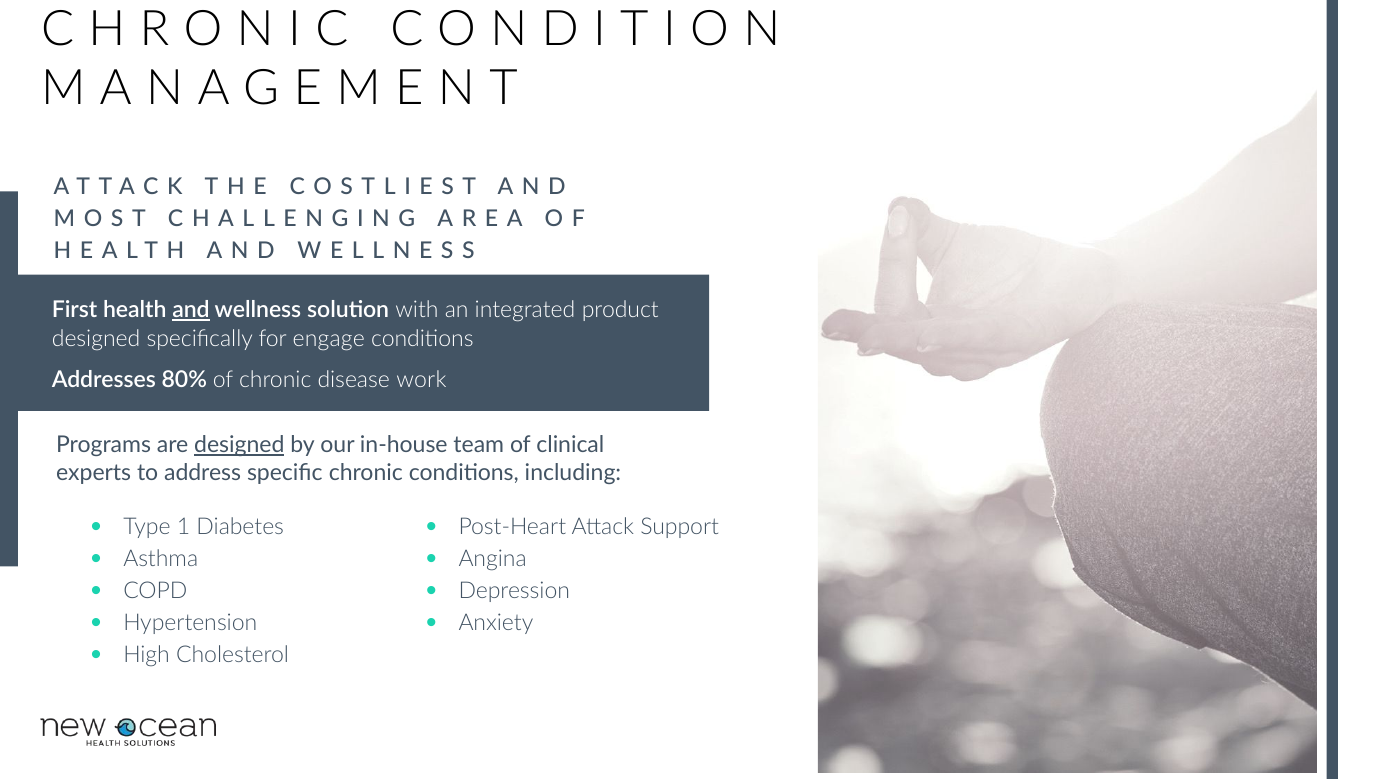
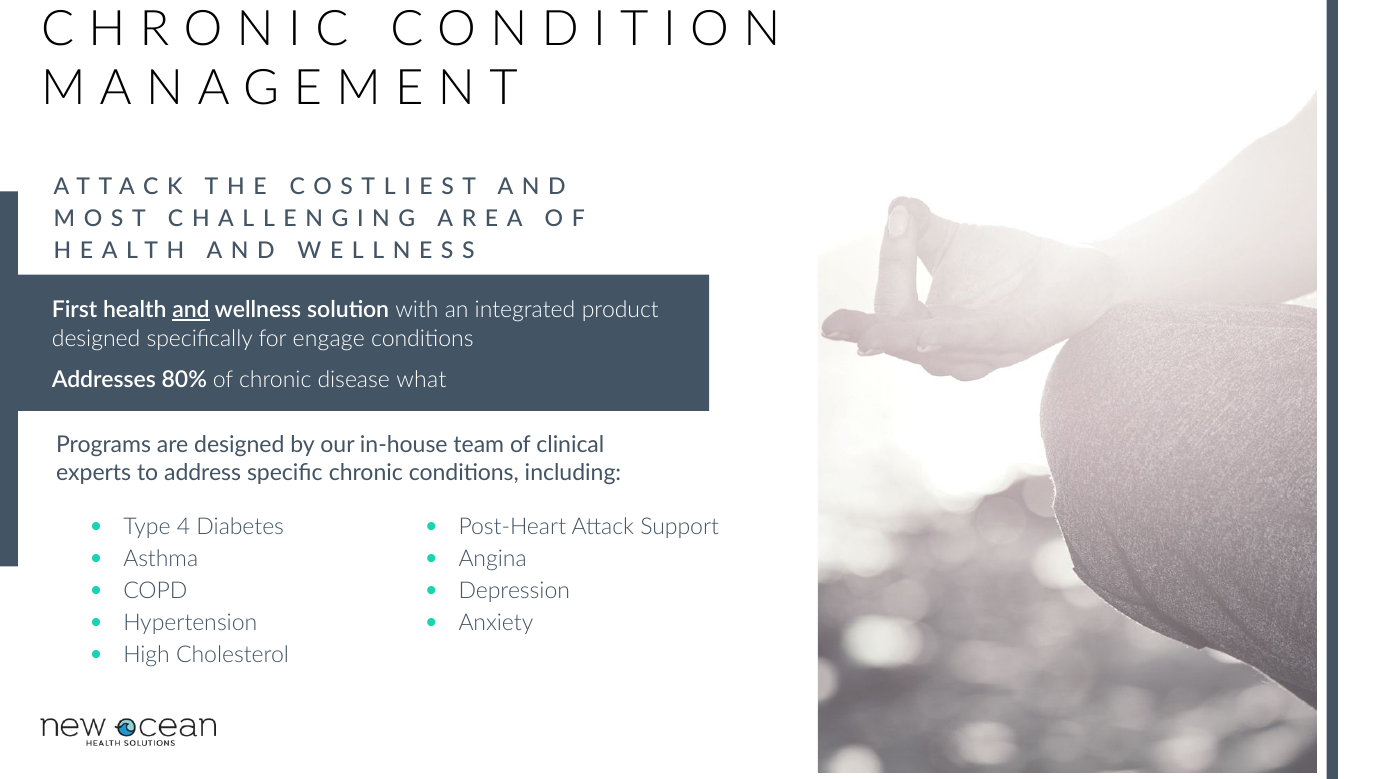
work: work -> what (421, 380)
designed underline: present -> none (239, 445)
1: 1 -> 4 (183, 527)
